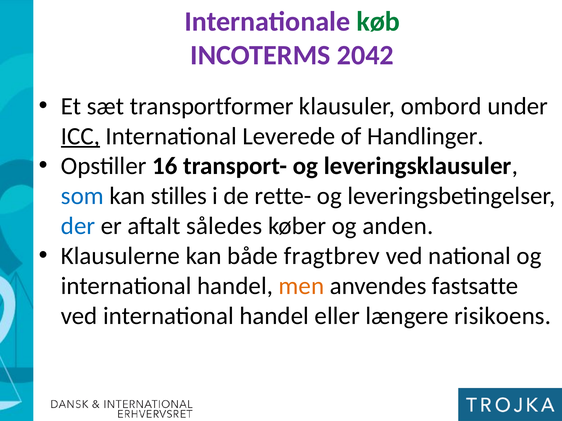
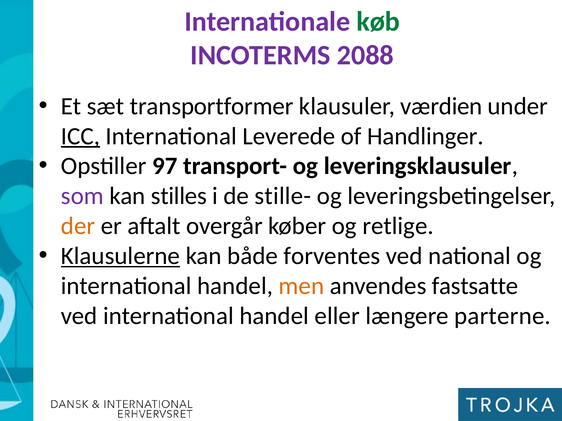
2042: 2042 -> 2088 (365, 55)
ombord: ombord -> værdien (441, 106)
16: 16 -> 97 (165, 166)
som colour: blue -> purple (82, 196)
rette-: rette- -> stille- (283, 196)
der colour: blue -> orange (78, 226)
således: således -> overgår (224, 226)
anden: anden -> retlige (398, 226)
Klausulerne underline: none -> present (120, 256)
fragtbrev: fragtbrev -> forventes (332, 256)
risikoens: risikoens -> parterne (503, 316)
